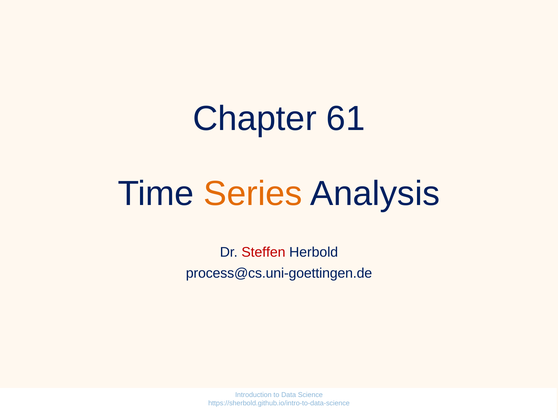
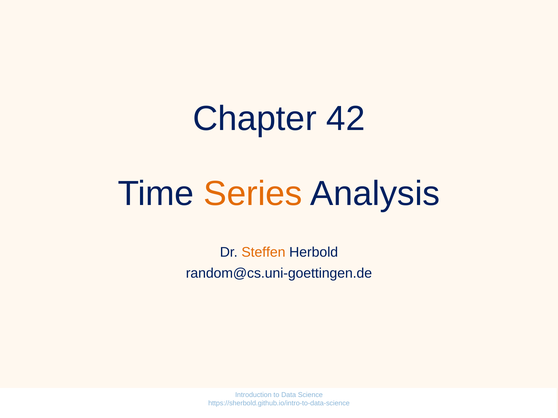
61: 61 -> 42 (346, 119)
Steffen colour: red -> orange (263, 253)
process@cs.uni-goettingen.de: process@cs.uni-goettingen.de -> random@cs.uni-goettingen.de (279, 274)
